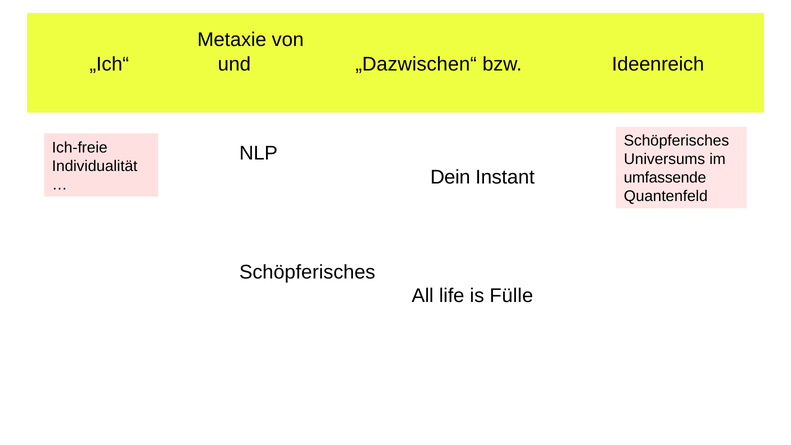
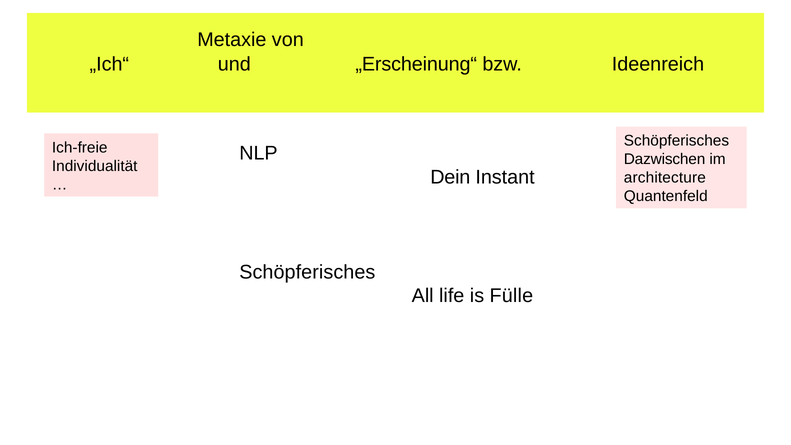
„Dazwischen“: „Dazwischen“ -> „Erscheinung“ (416, 64)
Universums: Universums -> Dazwischen (665, 159)
umfassende: umfassende -> architecture (665, 178)
